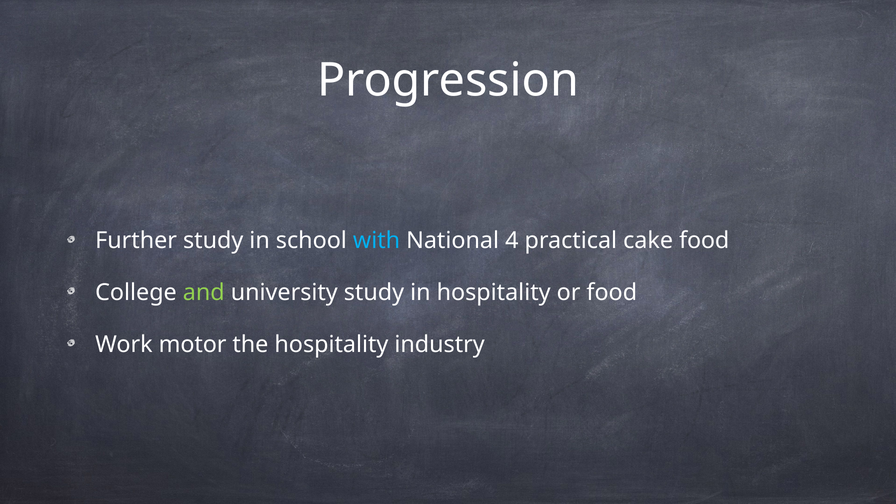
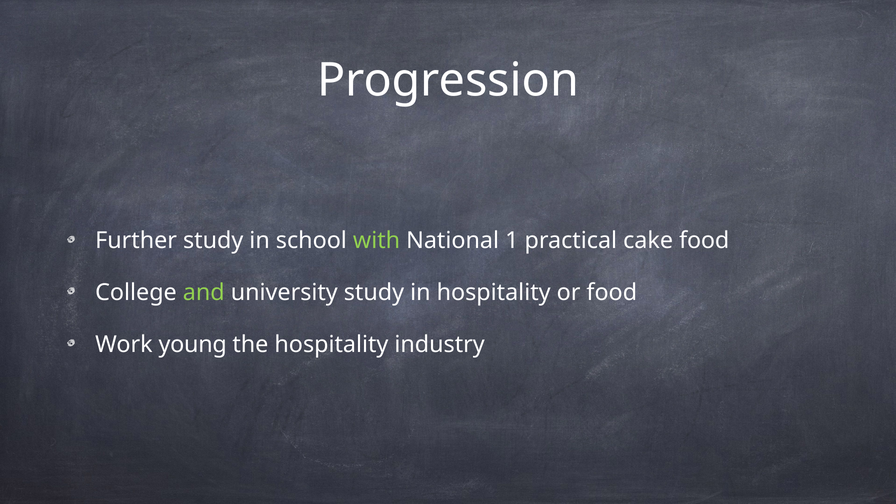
with colour: light blue -> light green (377, 241)
4: 4 -> 1 (512, 241)
motor: motor -> young (193, 344)
